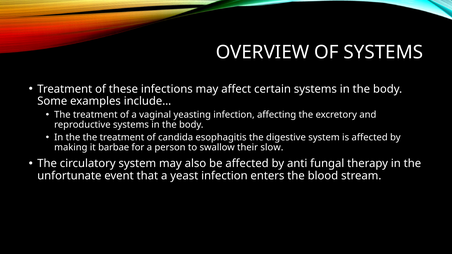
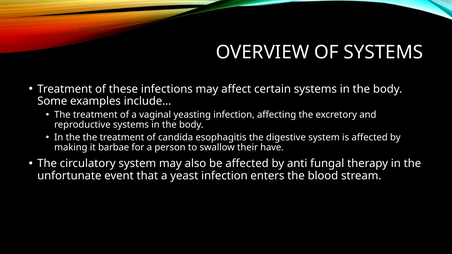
slow: slow -> have (272, 148)
